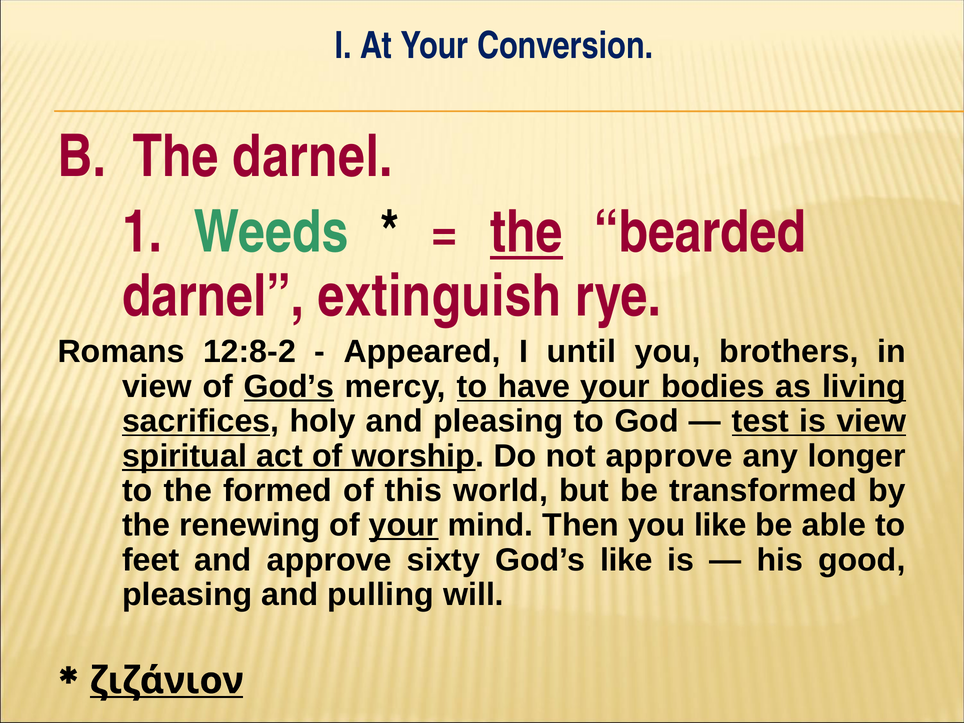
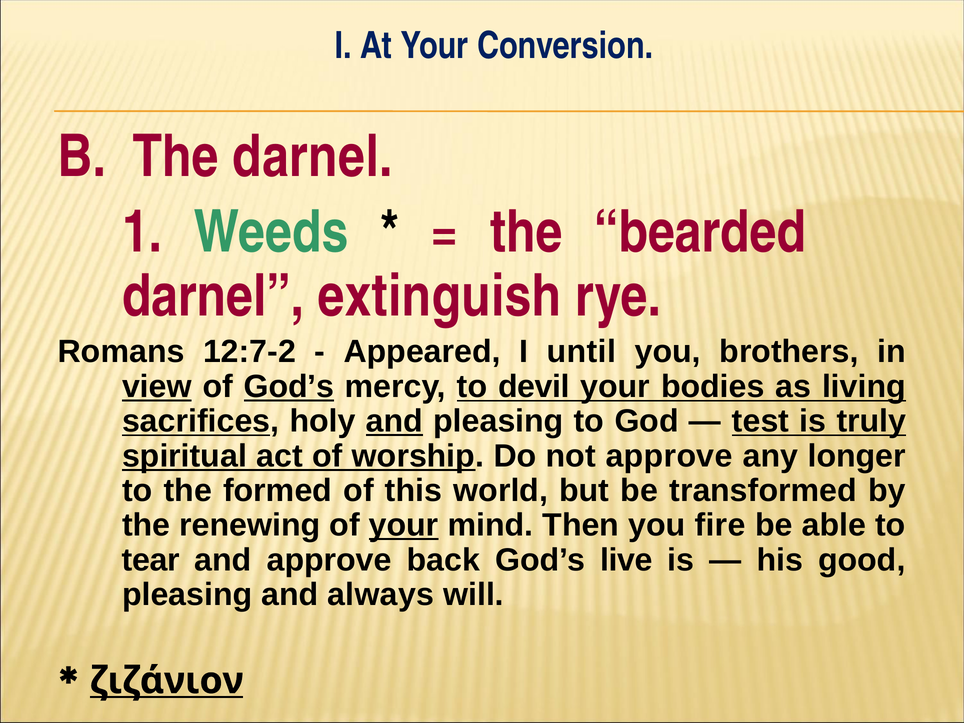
the underline: present -> none (526, 232)
12:8-2: 12:8-2 -> 12:7-2 (249, 352)
view underline: none -> present (157, 387)
have: have -> devil (534, 387)
and underline: none -> present (394, 421)
is view: view -> truly (871, 421)
you like: like -> fire (720, 525)
feet: feet -> tear (151, 560)
sixty: sixty -> back (443, 560)
God’s like: like -> live (626, 560)
pulling: pulling -> always (381, 595)
